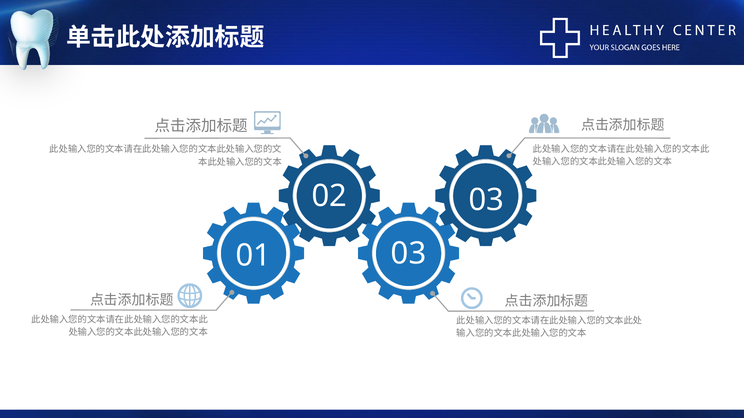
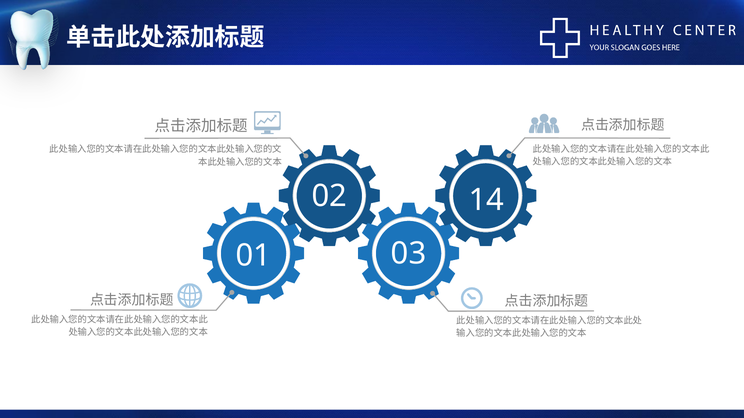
02 03: 03 -> 14 (486, 200)
